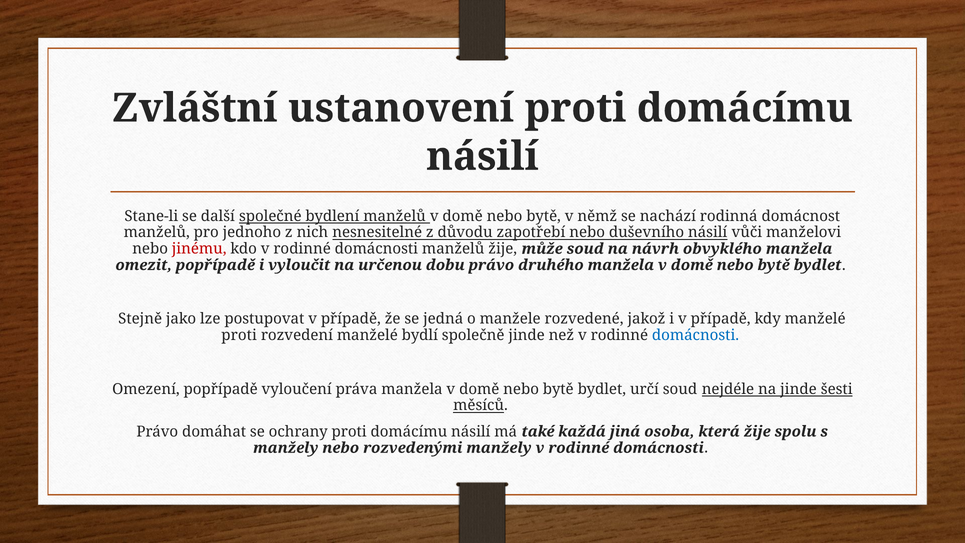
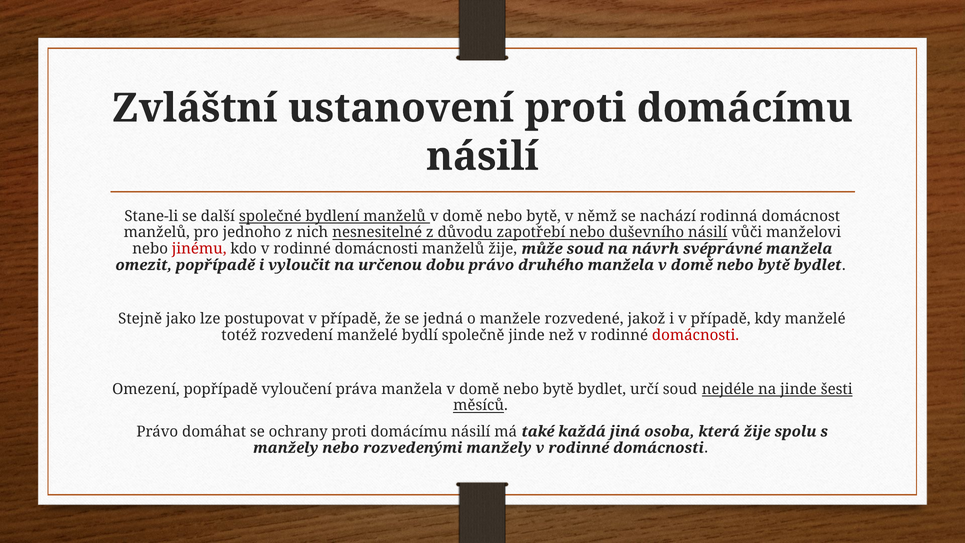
obvyklého: obvyklého -> svéprávné (722, 249)
proti: proti -> totéž (239, 335)
domácnosti colour: blue -> red (696, 335)
